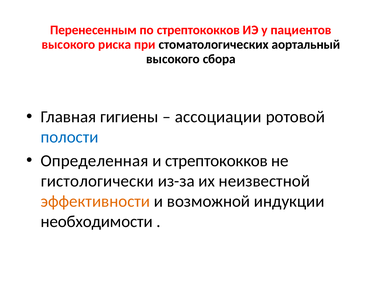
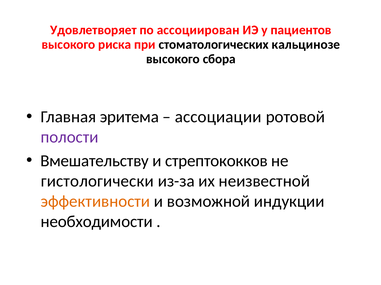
Перенесенным: Перенесенным -> Удовлетворяет (93, 30)
по стрептококков: стрептококков -> ассоциирован (198, 30)
аортальный: аортальный -> кальцинозе (306, 45)
гигиены: гигиены -> эритема (129, 117)
полости colour: blue -> purple (70, 137)
Определенная: Определенная -> Вмешательству (95, 161)
